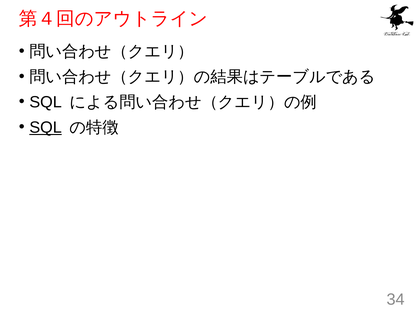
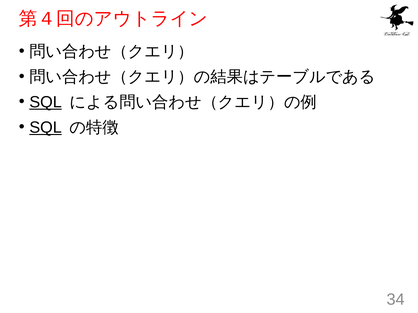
SQL underline: none -> present (46, 102)
